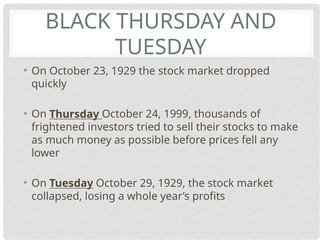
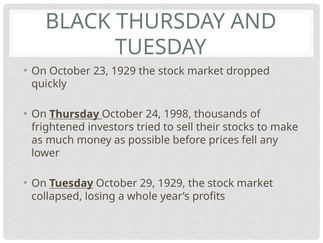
1999: 1999 -> 1998 (178, 114)
